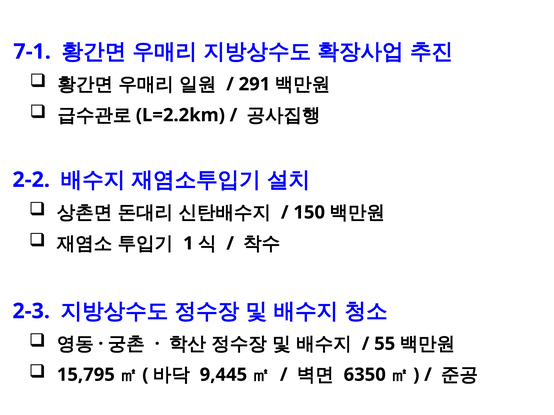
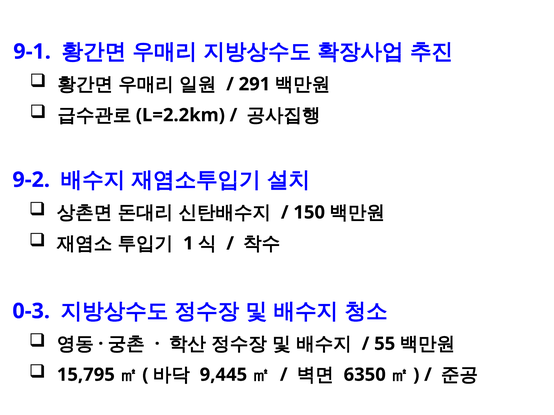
7-1: 7-1 -> 9-1 (32, 52)
2-2: 2-2 -> 9-2 (31, 180)
2-3: 2-3 -> 0-3 (31, 311)
